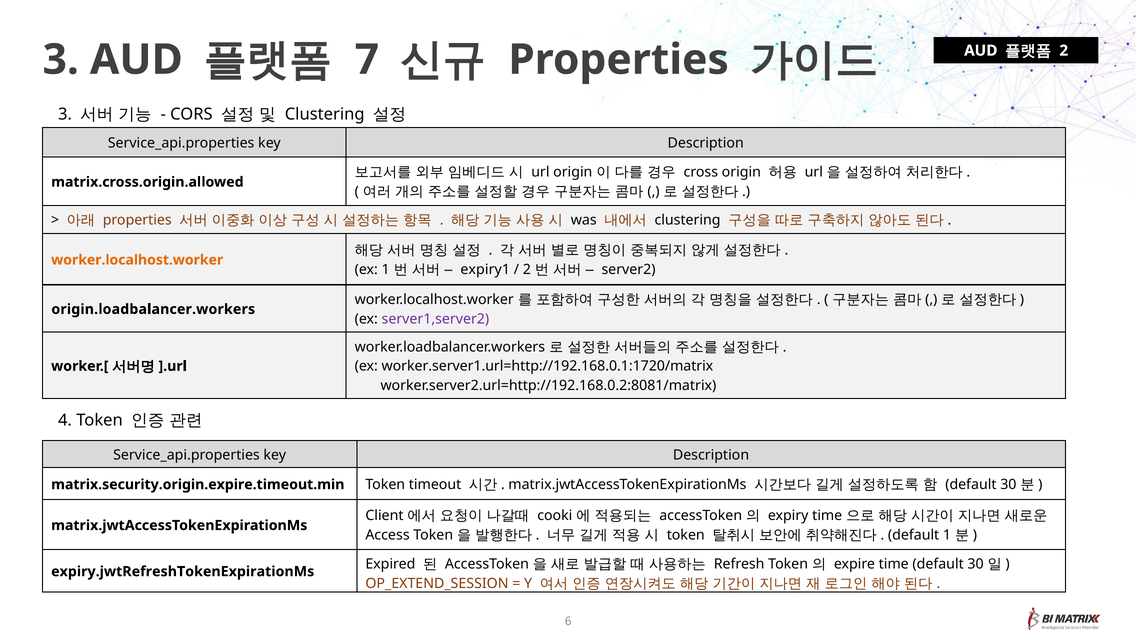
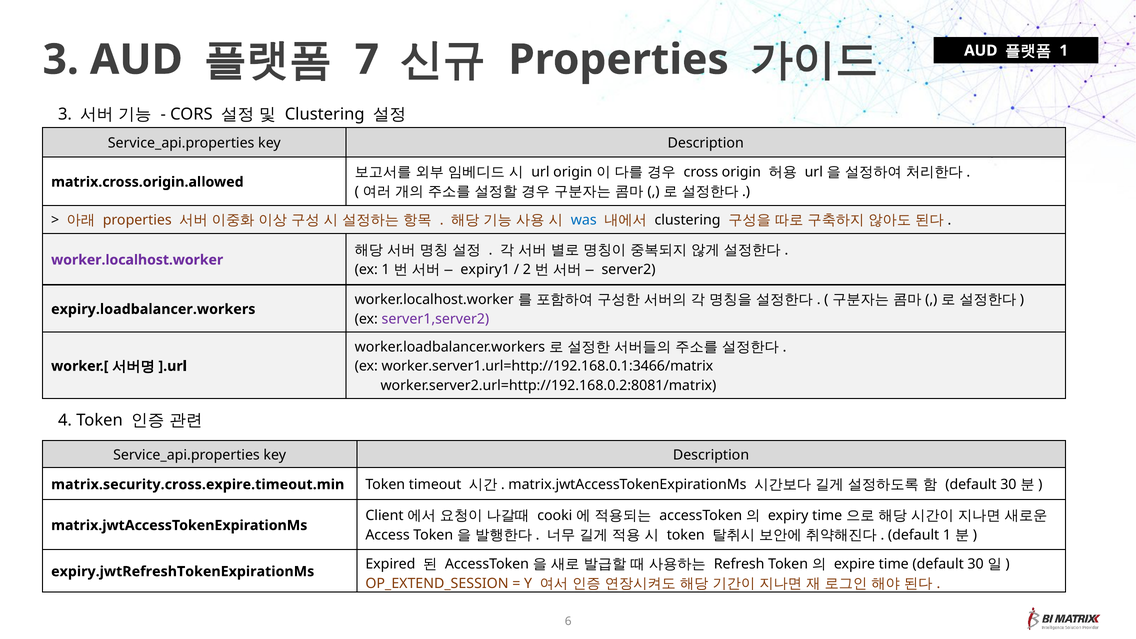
2: 2 -> 1 (1064, 51)
was colour: black -> blue (584, 220)
worker.localhost.worker colour: orange -> purple (137, 260)
origin.loadbalancer.workers: origin.loadbalancer.workers -> expiry.loadbalancer.workers (153, 309)
worker.server1.url=http://192.168.0.1:1720/matrix: worker.server1.url=http://192.168.0.1:1720/matrix -> worker.server1.url=http://192.168.0.1:3466/matrix (547, 366)
matrix.security.origin.expire.timeout.min: matrix.security.origin.expire.timeout.min -> matrix.security.cross.expire.timeout.min (198, 485)
